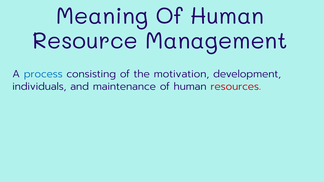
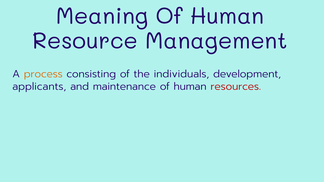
process colour: blue -> orange (43, 74)
motivation: motivation -> individuals (181, 74)
individuals: individuals -> applicants (39, 86)
